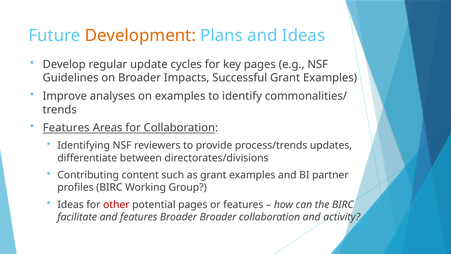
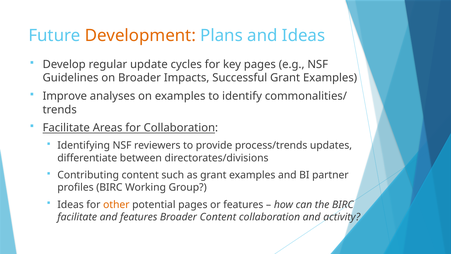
Features: Features -> Facilitate (66, 128)
other colour: red -> orange (116, 204)
Broader Broader: Broader -> Content (218, 217)
